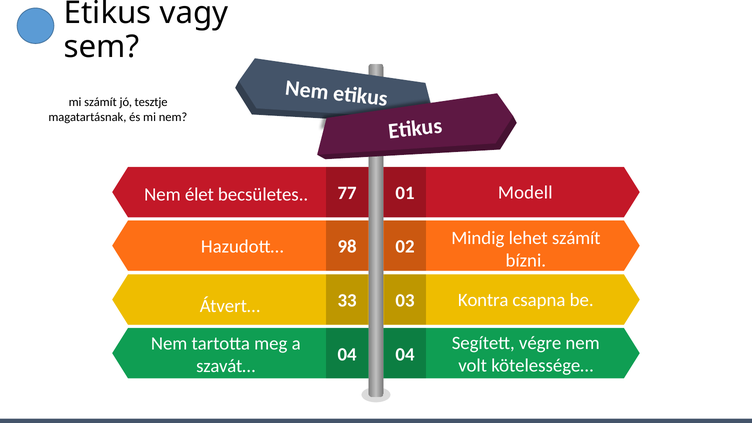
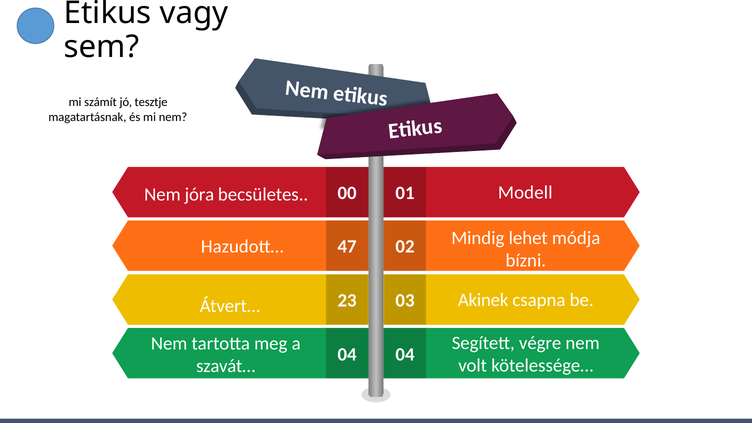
élet: élet -> jóra (199, 194)
77: 77 -> 00 (347, 193)
lehet számít: számít -> módja (576, 238)
98: 98 -> 47 (347, 247)
Kontra: Kontra -> Akinek (483, 300)
33: 33 -> 23 (347, 301)
